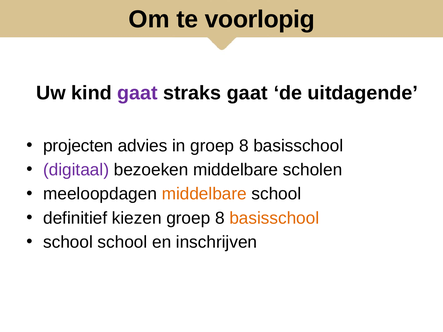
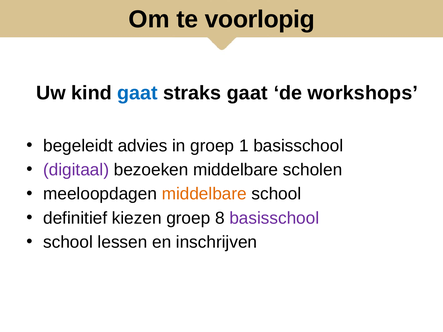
gaat colour: purple -> blue (137, 93)
uitdagende: uitdagende -> workshops (363, 93)
projecten: projecten -> begeleidt (78, 146)
in groep 8: 8 -> 1 (244, 146)
basisschool colour: orange -> purple (274, 218)
school school: school -> lessen (122, 242)
